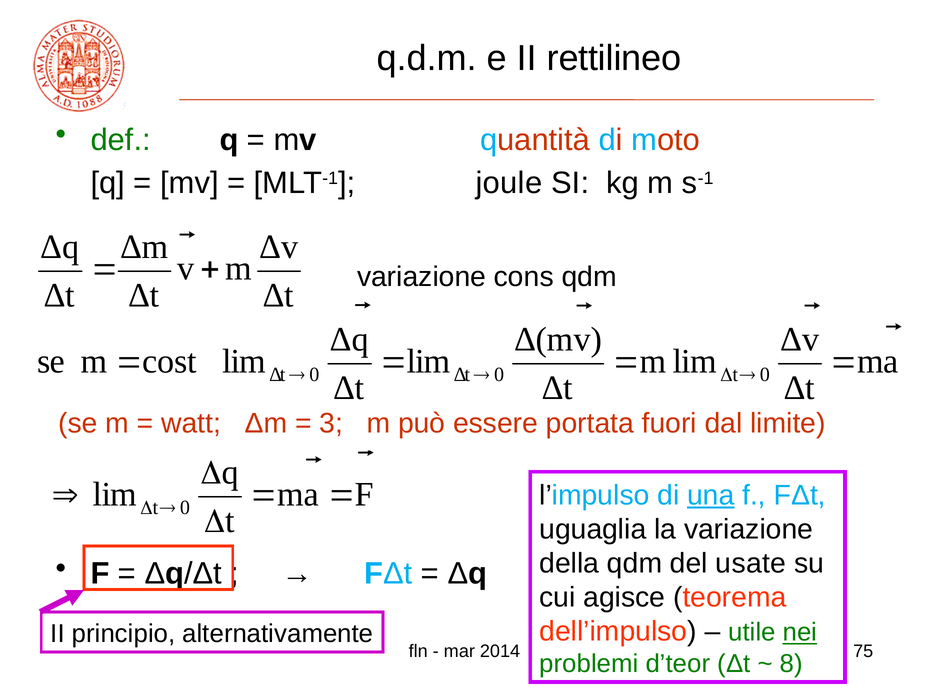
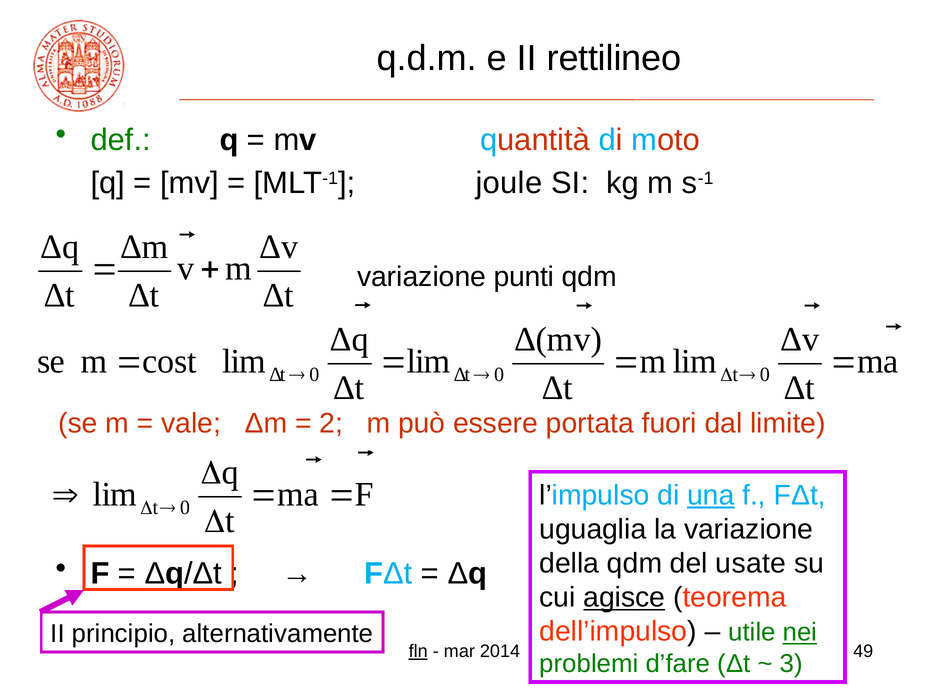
cons: cons -> punti (524, 277)
watt: watt -> vale (191, 423)
3: 3 -> 2 (331, 423)
agisce underline: none -> present (624, 597)
fln underline: none -> present (418, 651)
75: 75 -> 49 (863, 651)
d’teor: d’teor -> d’fare (678, 664)
8: 8 -> 3 (791, 664)
